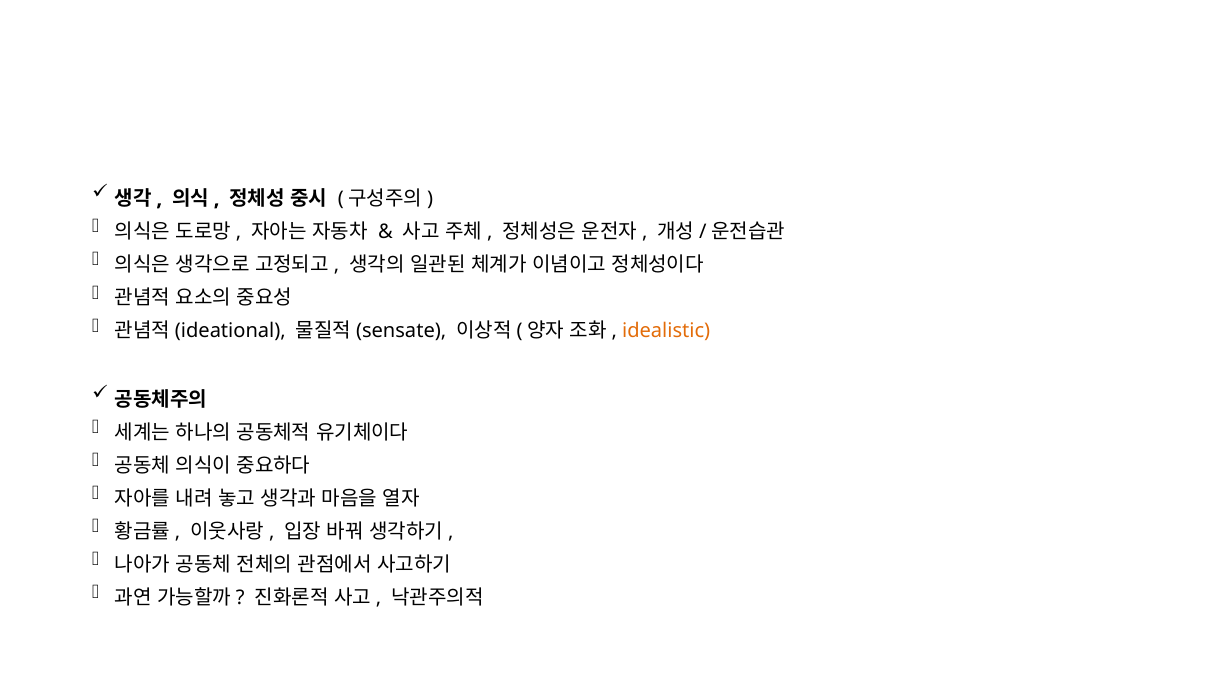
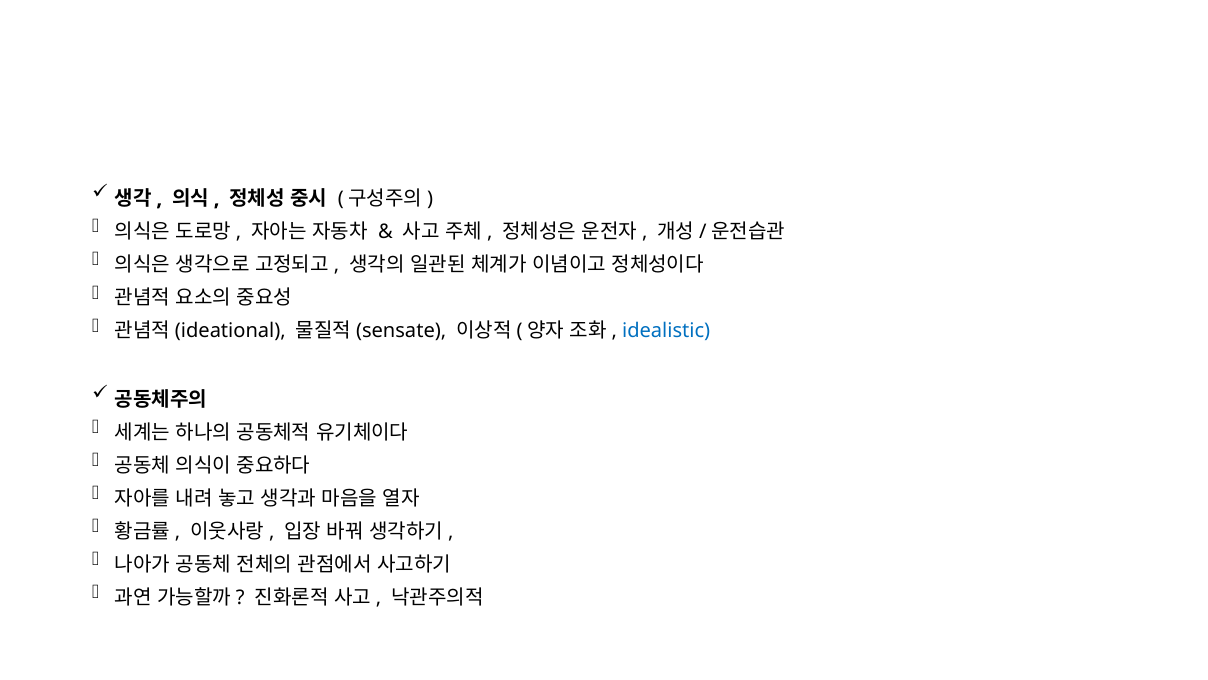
idealistic colour: orange -> blue (666, 331)
